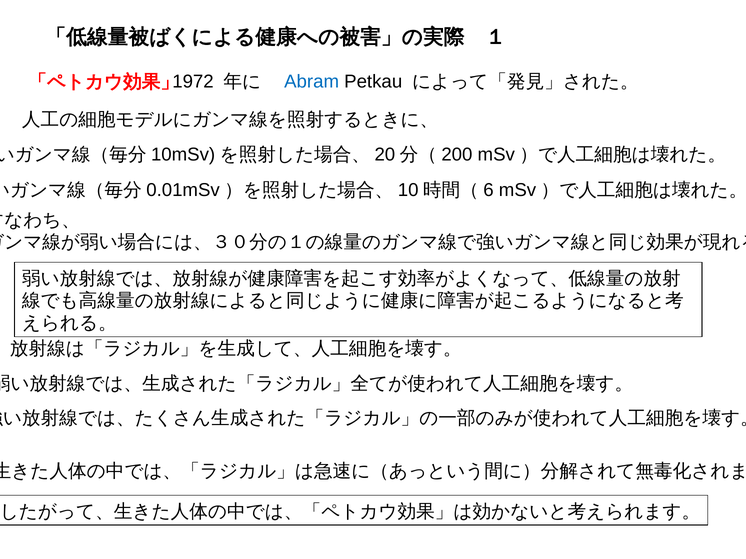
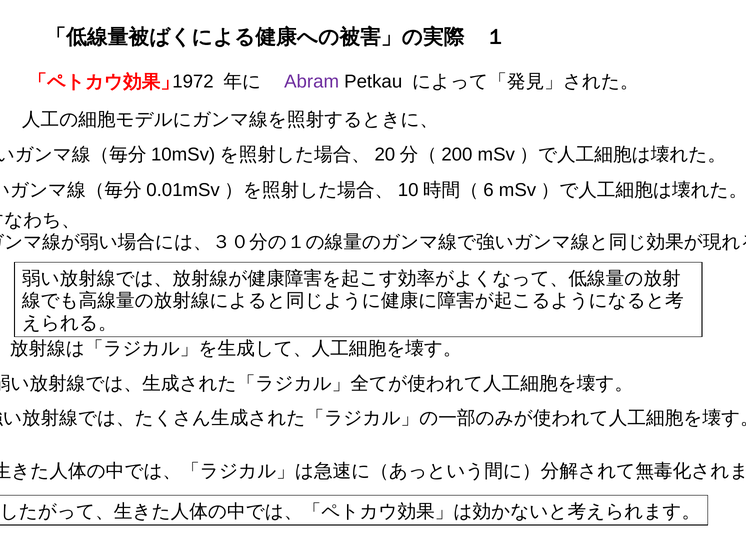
Abram colour: blue -> purple (312, 82)
